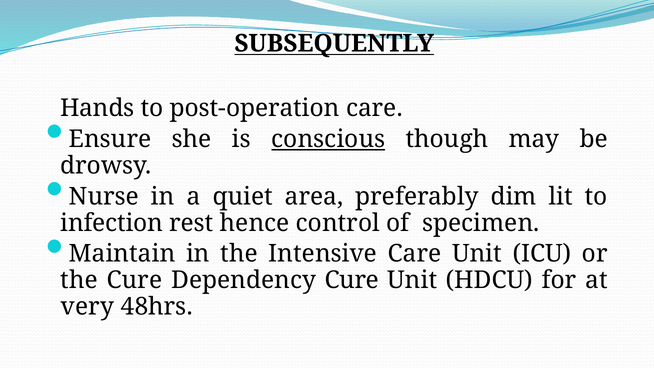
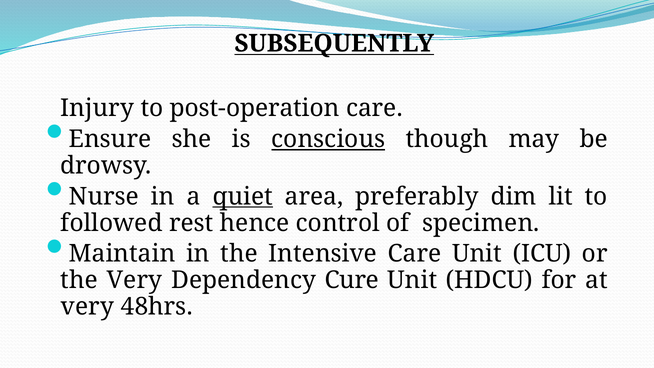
Hands: Hands -> Injury (97, 108)
quiet underline: none -> present (243, 196)
infection: infection -> followed (112, 223)
the Cure: Cure -> Very (134, 280)
